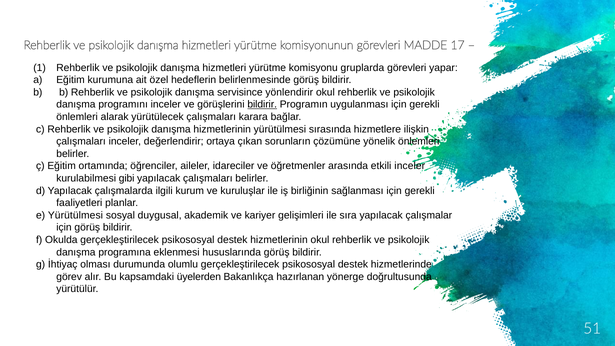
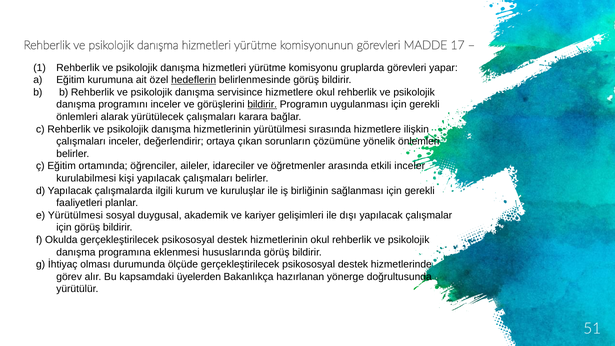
hedeflerin underline: none -> present (194, 80)
servisince yönlendirir: yönlendirir -> hizmetlere (289, 92)
gibi: gibi -> kişi (126, 178)
sıra: sıra -> dışı (348, 215)
olumlu: olumlu -> ölçüde (183, 264)
